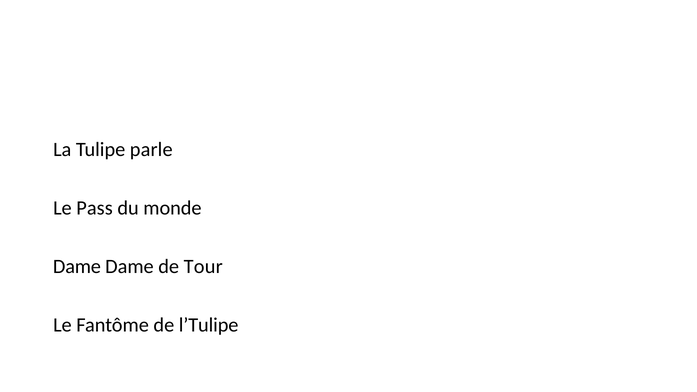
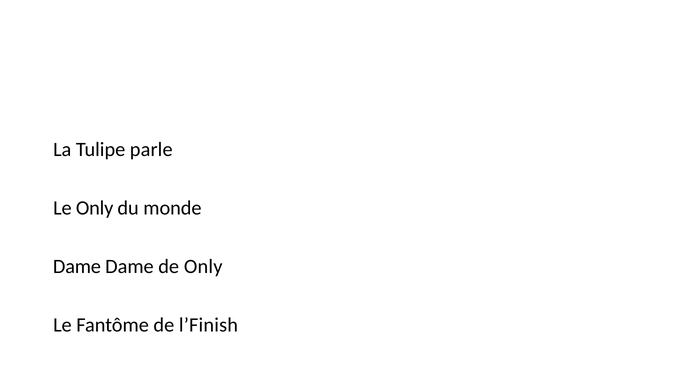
Le Pass: Pass -> Only (95, 208)
de Tour: Tour -> Only (203, 266)
l’Tulipe: l’Tulipe -> l’Finish (208, 325)
